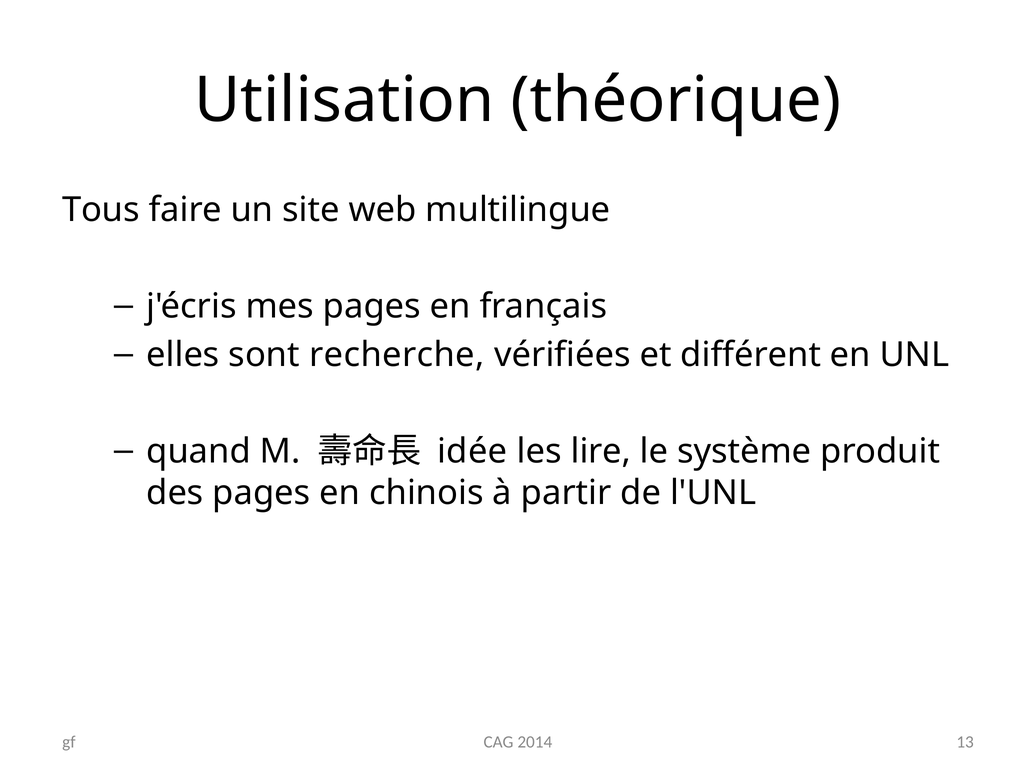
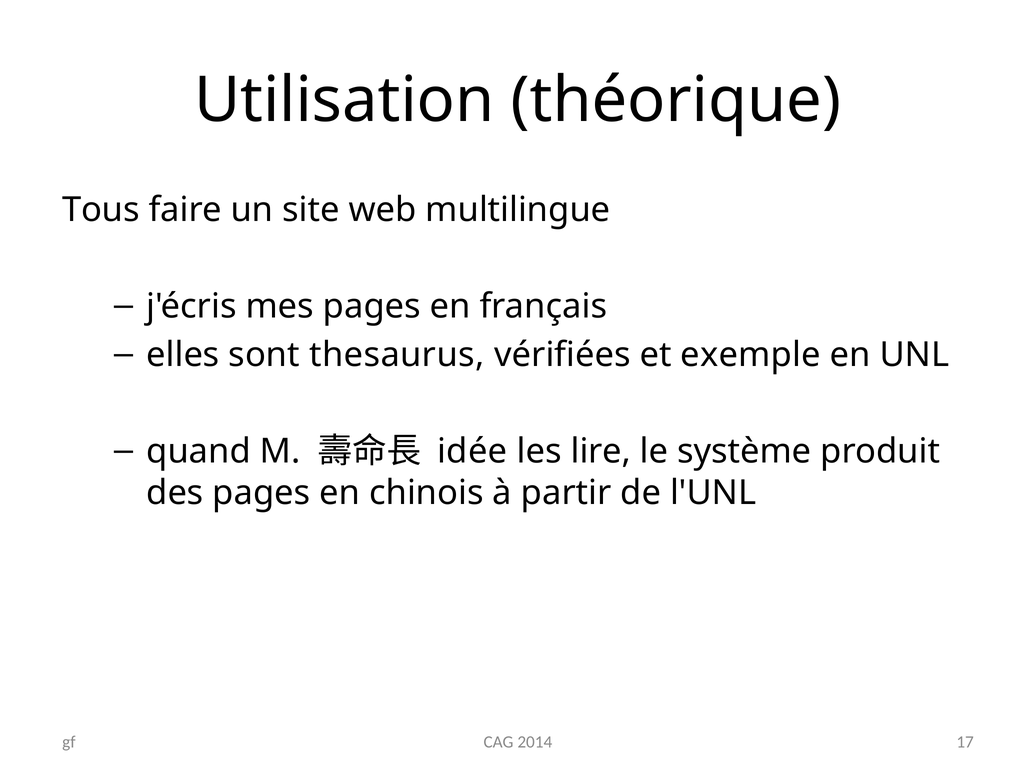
recherche: recherche -> thesaurus (397, 355)
différent: différent -> exemple (751, 355)
13: 13 -> 17 (965, 742)
